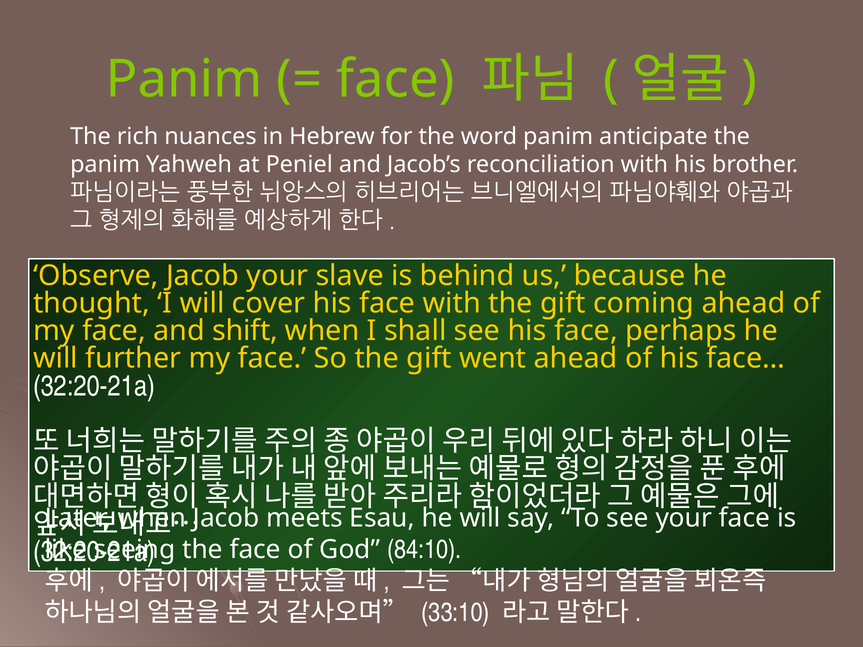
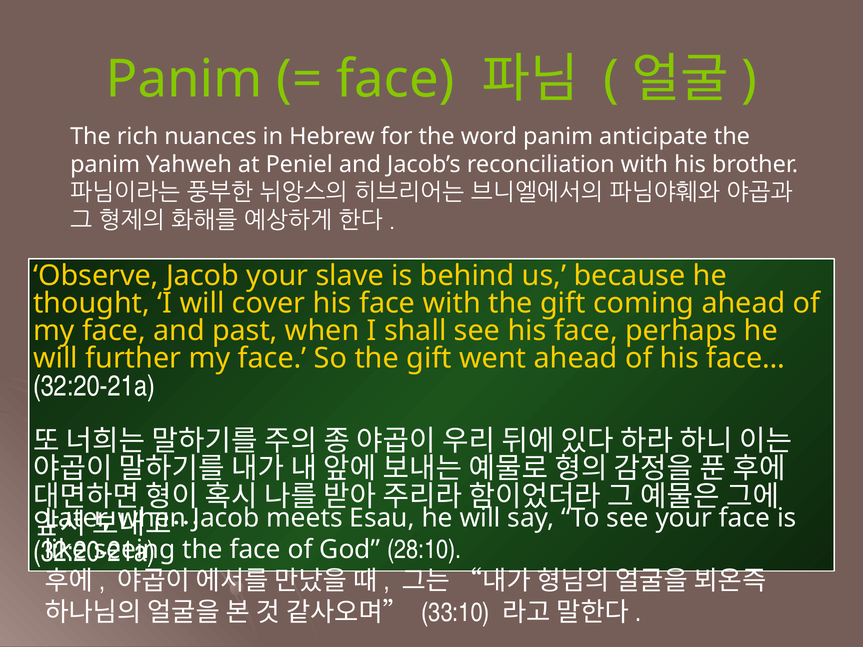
shift: shift -> past (245, 331)
84:10: 84:10 -> 28:10 (424, 550)
